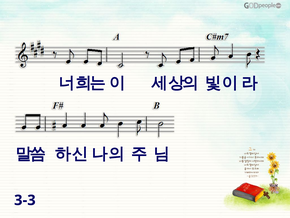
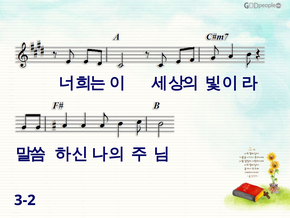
3-3: 3-3 -> 3-2 (25, 200)
